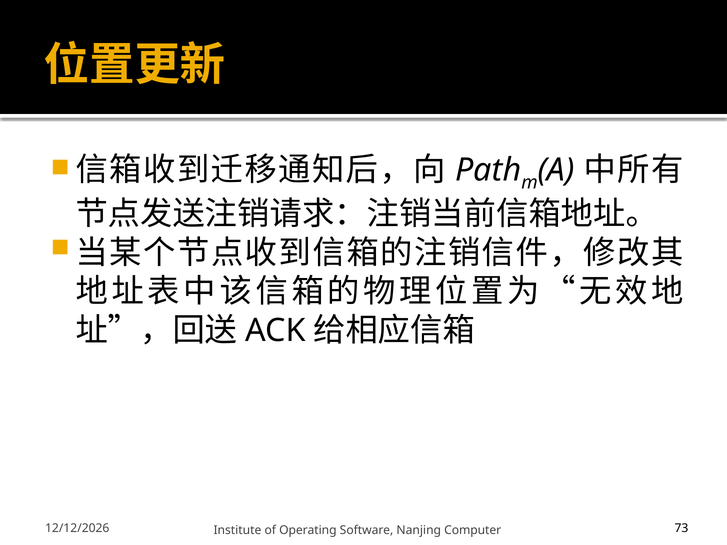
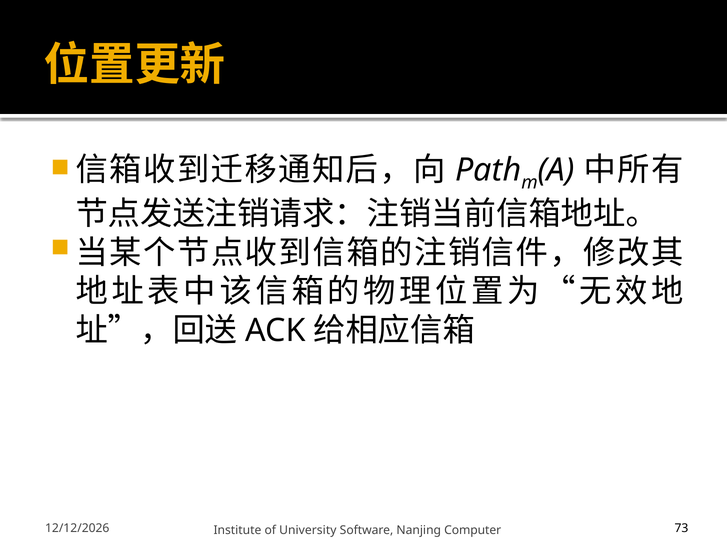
Operating: Operating -> University (308, 530)
